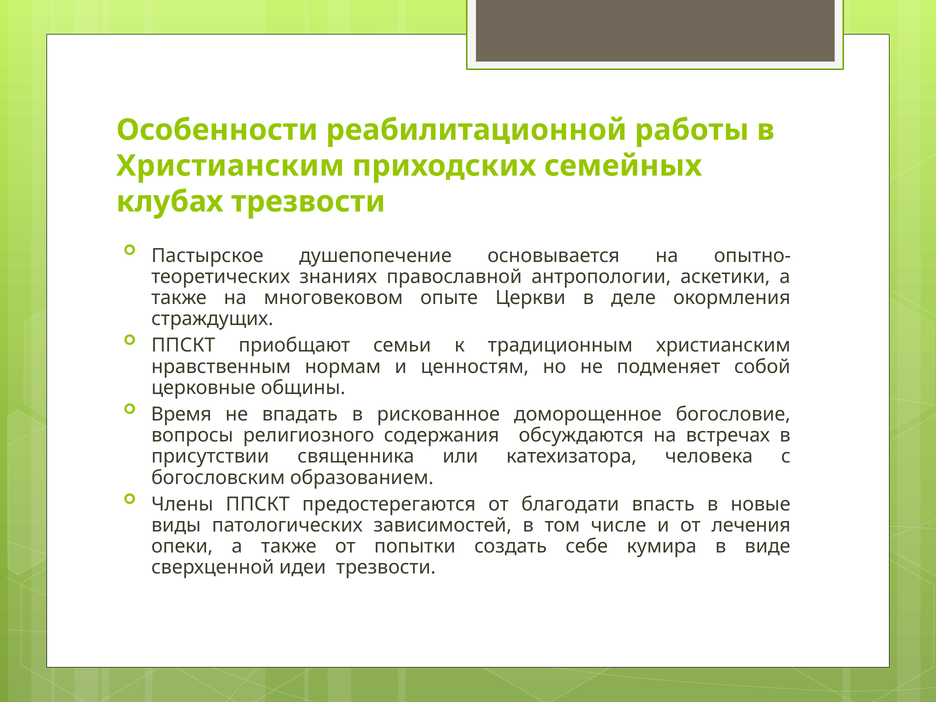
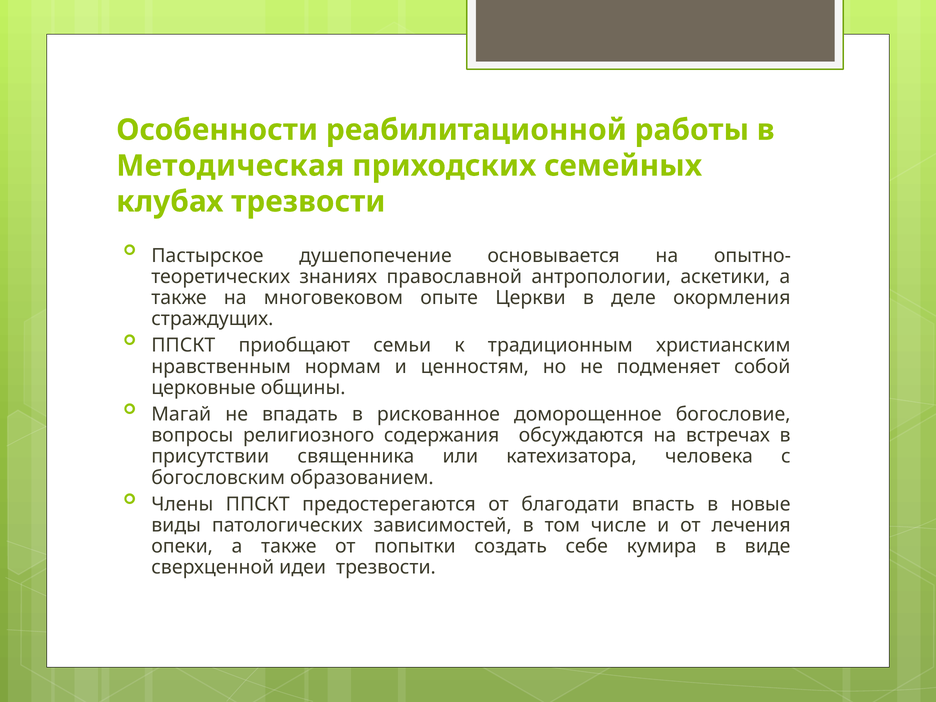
Христианским: Христианским -> Методическая (230, 166)
Время: Время -> Магай (181, 414)
